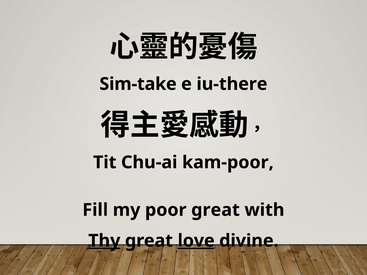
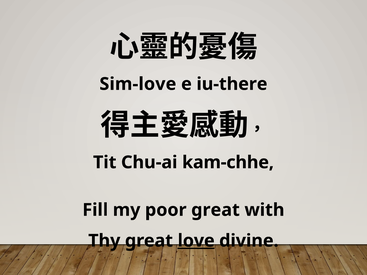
Sim-take: Sim-take -> Sim-love (138, 84)
kam-poor: kam-poor -> kam-chhe (228, 163)
Thy underline: present -> none (104, 241)
